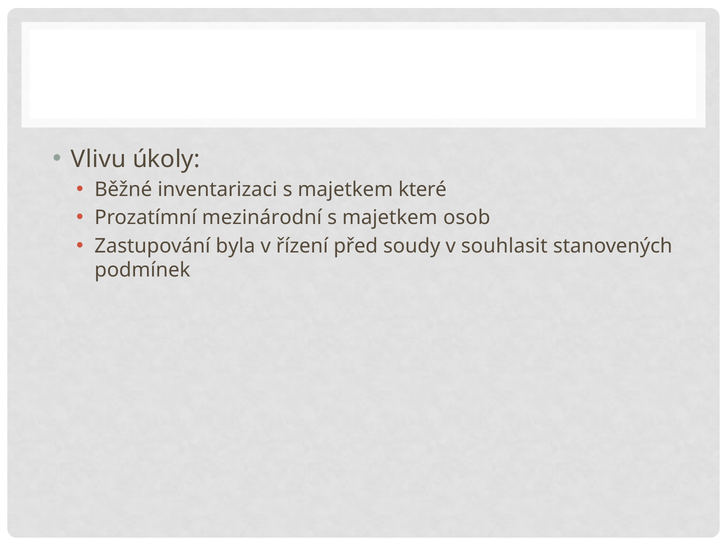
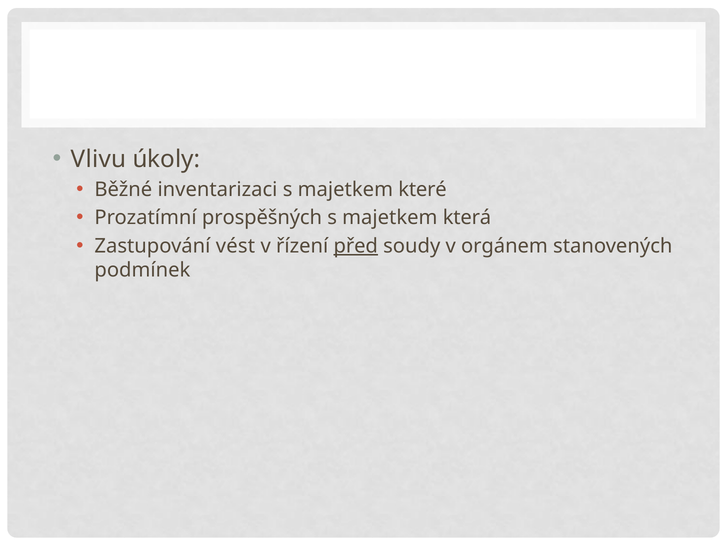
mezinárodní: mezinárodní -> prospěšných (262, 218)
osob: osob -> která (467, 218)
byla: byla -> vést (235, 246)
před underline: none -> present (356, 246)
souhlasit: souhlasit -> orgánem (504, 246)
